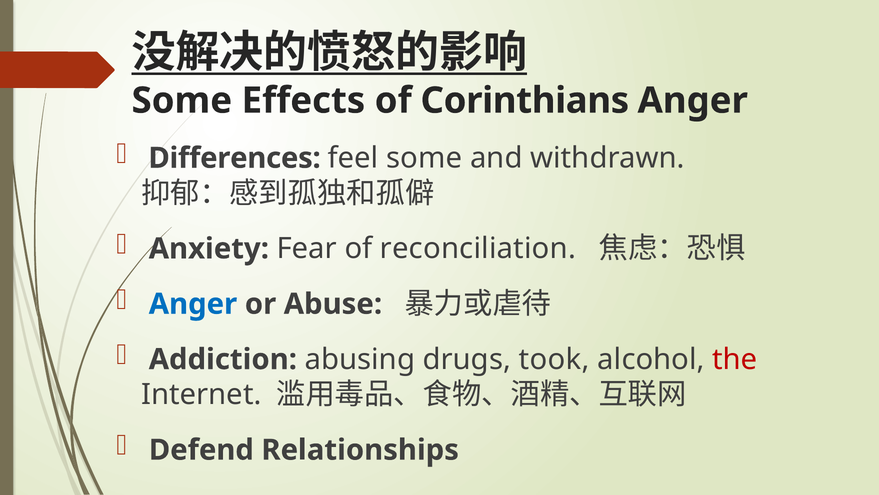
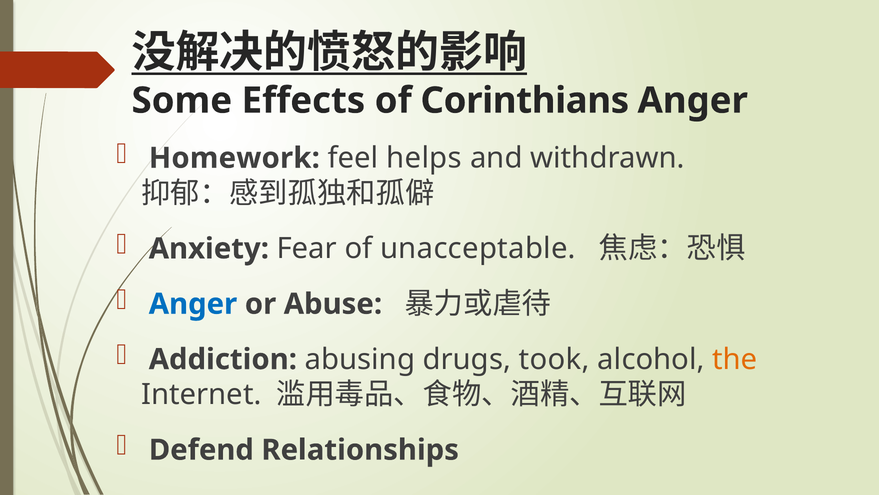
Differences: Differences -> Homework (234, 158)
feel some: some -> helps (424, 158)
reconciliation: reconciliation -> unacceptable (478, 248)
the colour: red -> orange (735, 359)
